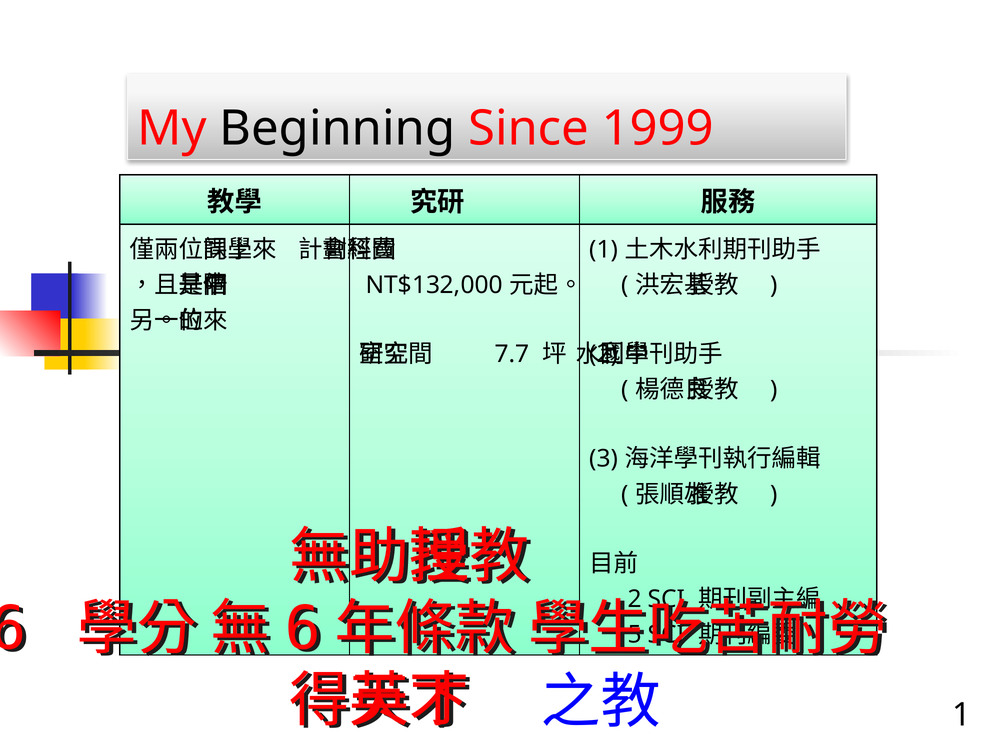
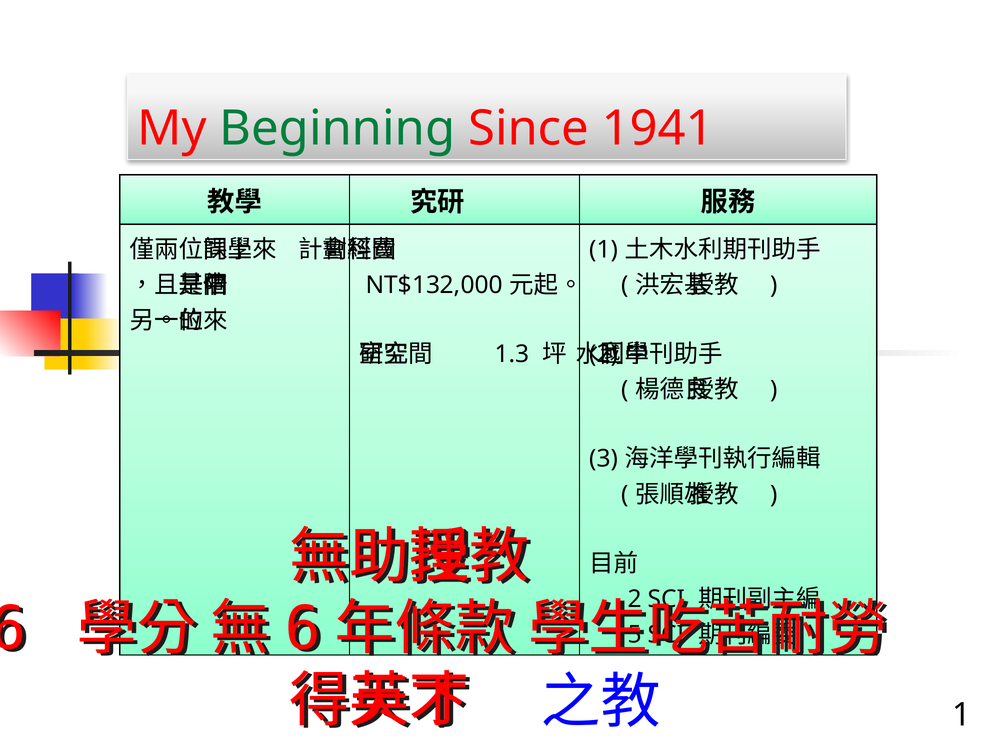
Beginning colour: black -> green (337, 128)
1999: 1999 -> 1941 (658, 128)
7.7: 7.7 -> 1.3 (512, 354)
